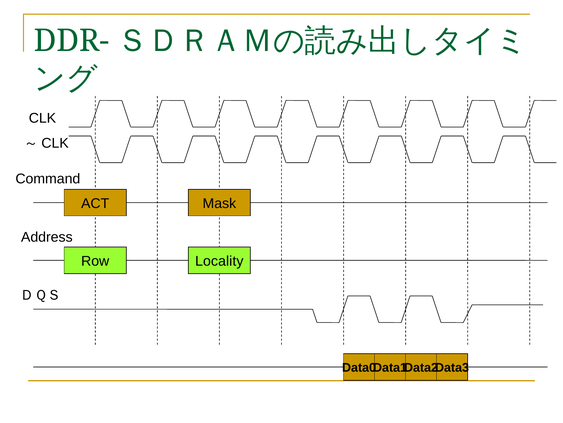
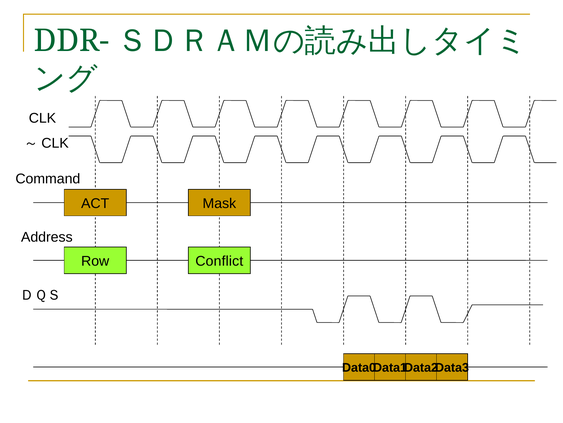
Locality: Locality -> Conflict (219, 261)
